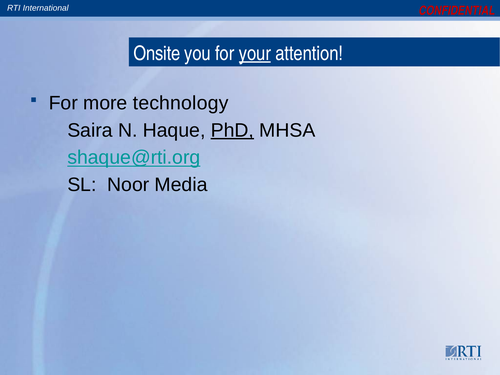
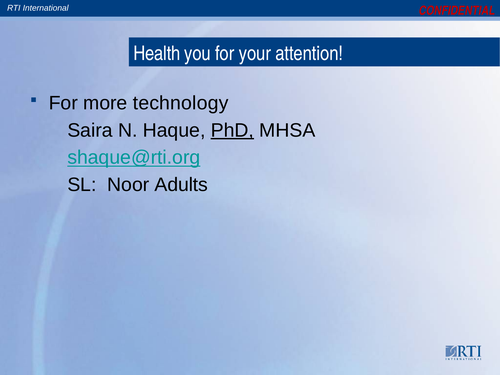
Onsite: Onsite -> Health (157, 53)
your underline: present -> none (255, 53)
Media: Media -> Adults (181, 185)
